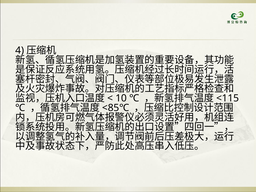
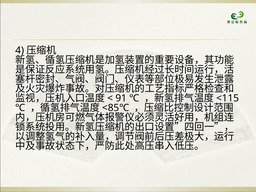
10: 10 -> 91 (121, 98)
